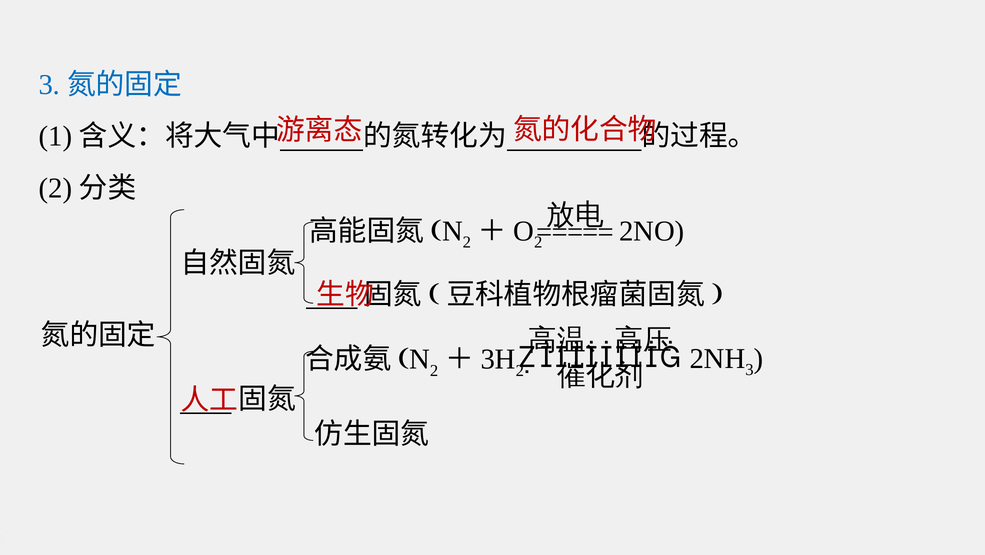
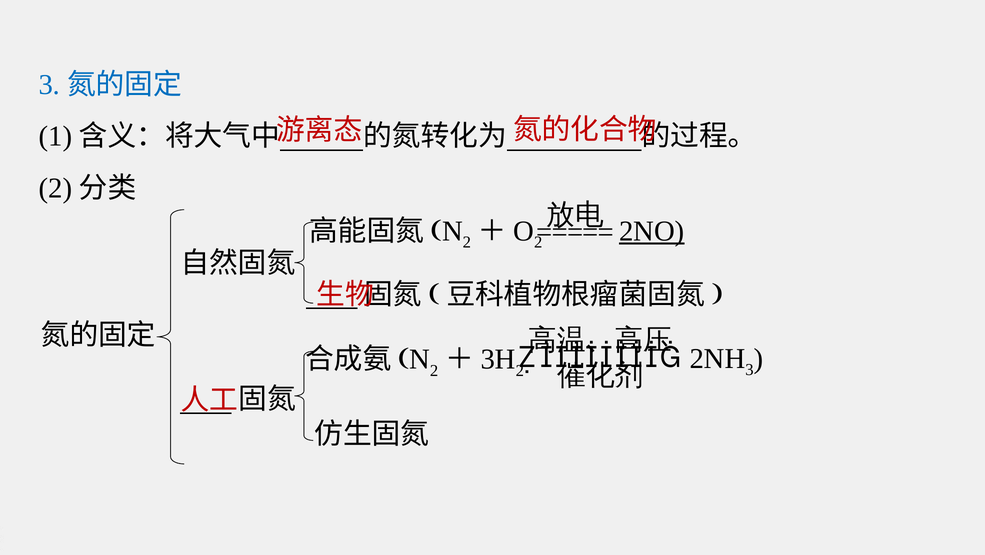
2NO underline: none -> present (652, 231)
